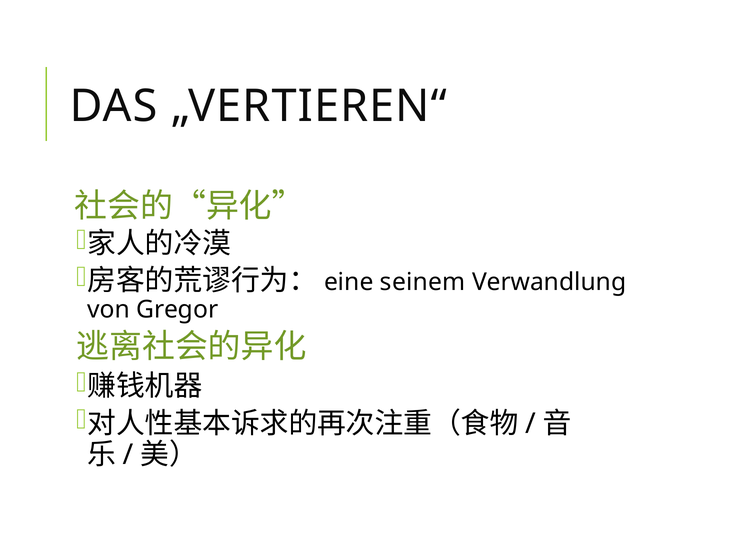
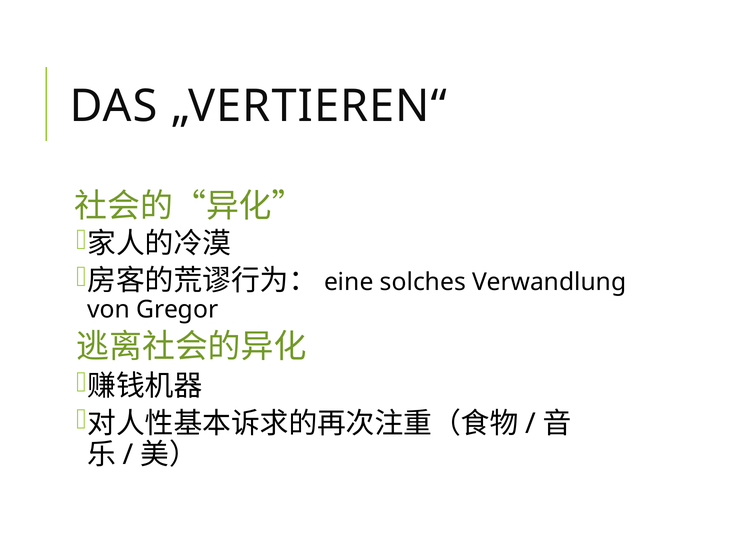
seinem: seinem -> solches (423, 282)
